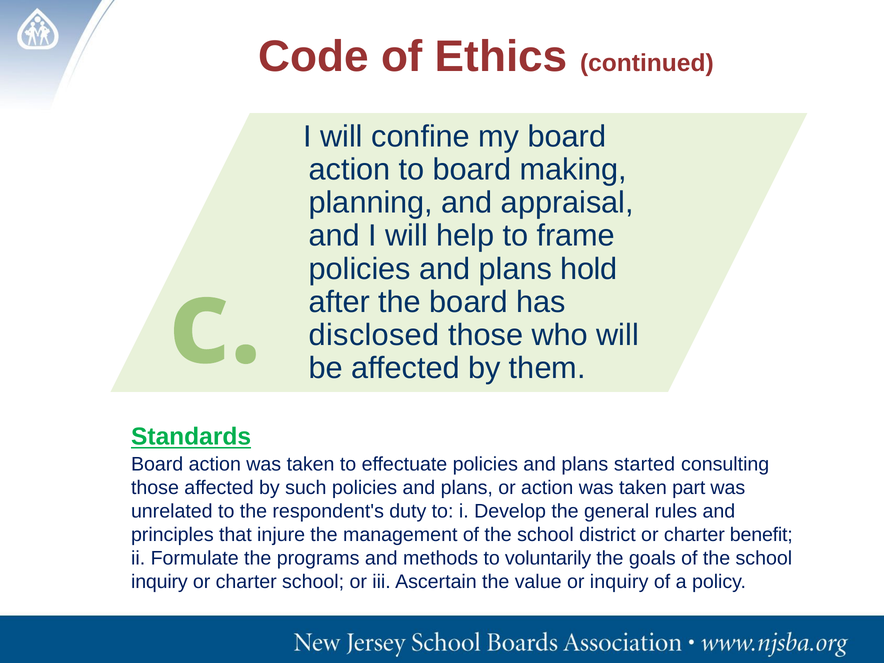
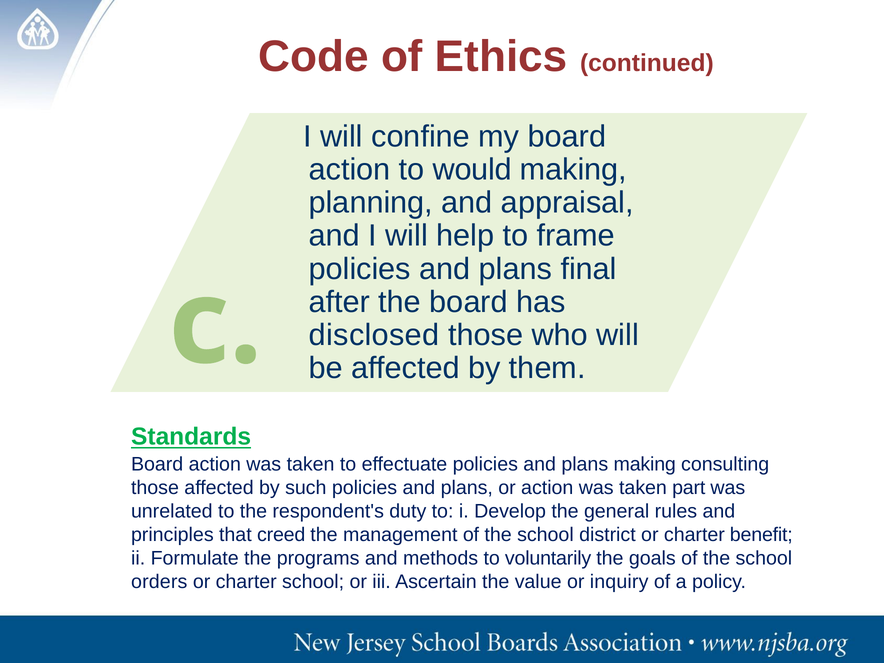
to board: board -> would (472, 170)
hold: hold -> final (589, 269)
plans started: started -> making (645, 464)
injure: injure -> creed (281, 535)
inquiry: inquiry -> orders (159, 582)
